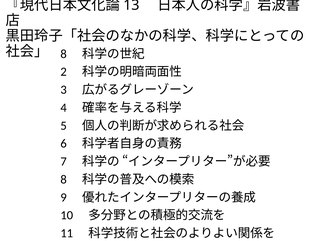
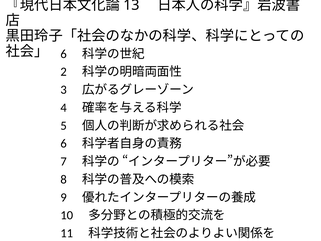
8: 8 -> 6 (64, 54)
